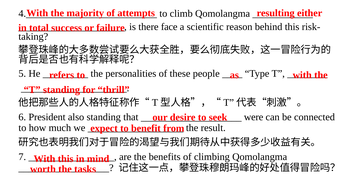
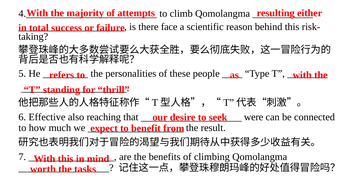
President: President -> Effective (47, 117)
also standing: standing -> reaching (104, 117)
